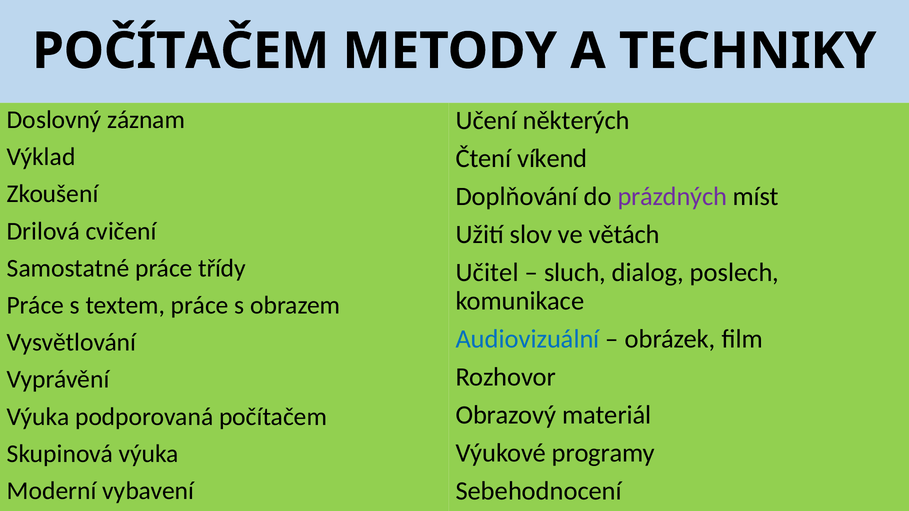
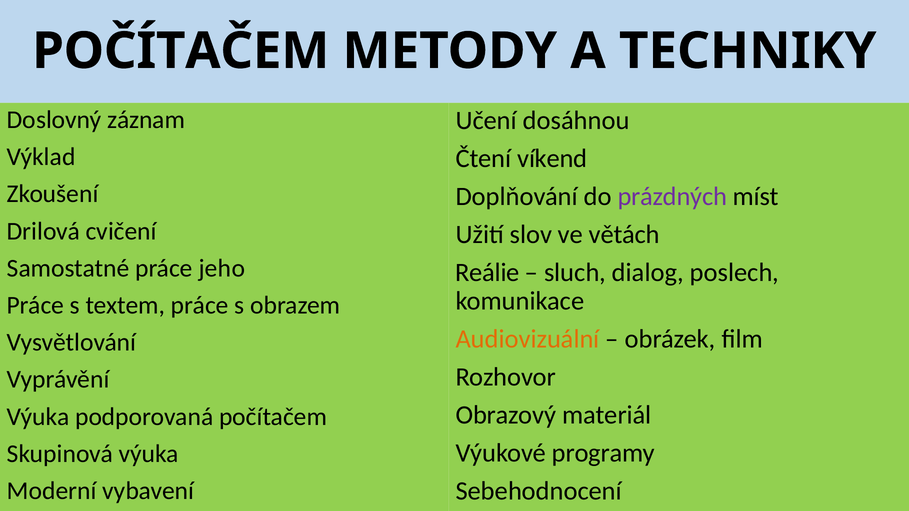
některých: některých -> dosáhnou (576, 120)
třídy: třídy -> jeho (222, 268)
Učitel: Učitel -> Reálie (487, 273)
Audiovizuální colour: blue -> orange (528, 339)
